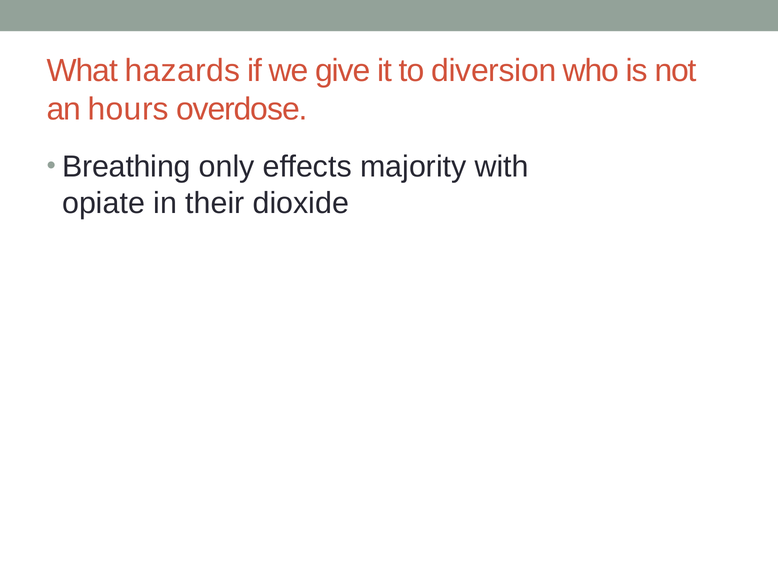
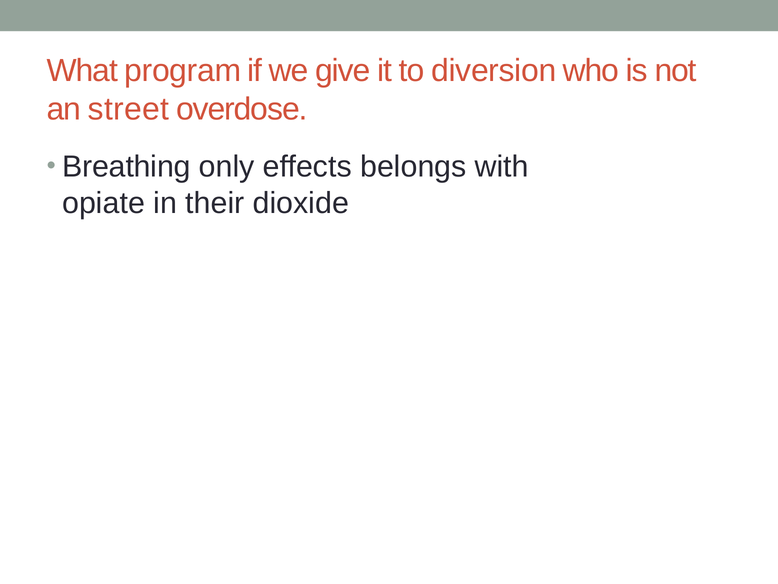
hazards: hazards -> program (183, 71)
hours: hours -> street (128, 109)
majority: majority -> belongs (413, 167)
